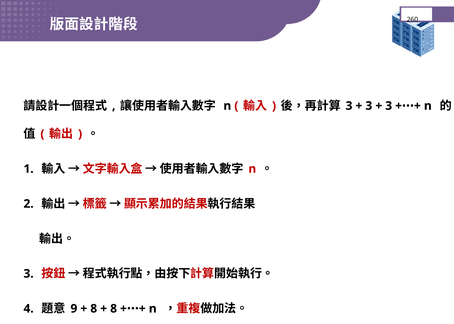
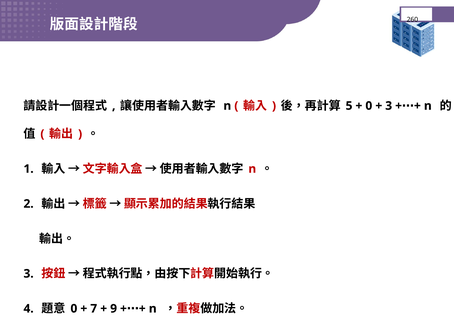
3: 3 -> 5 (349, 106)
3: 3 -> 0 (369, 106)
9: 9 -> 0 (74, 309)
8: 8 -> 7 (94, 309)
8: 8 -> 9 (114, 309)
